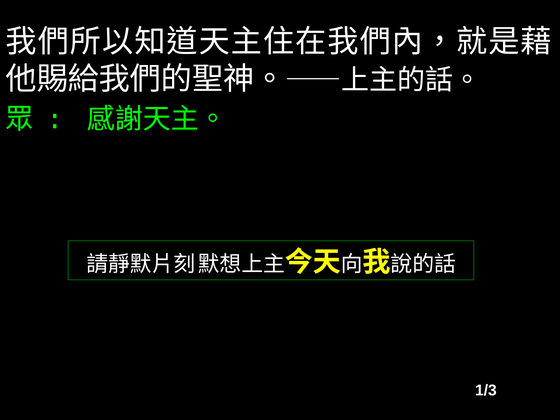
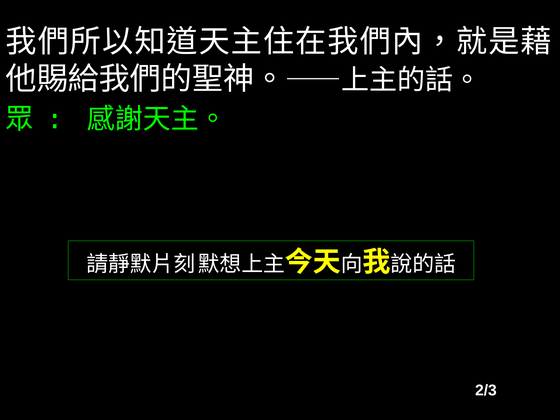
1/3: 1/3 -> 2/3 (486, 390)
